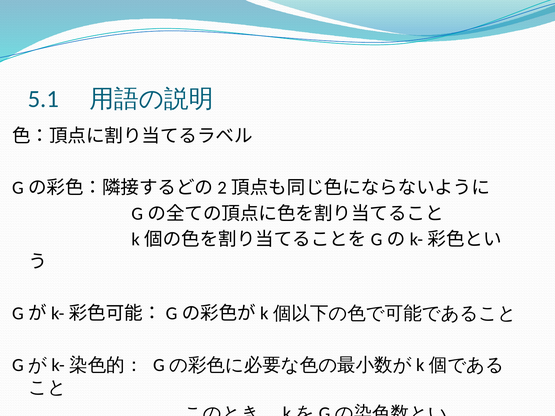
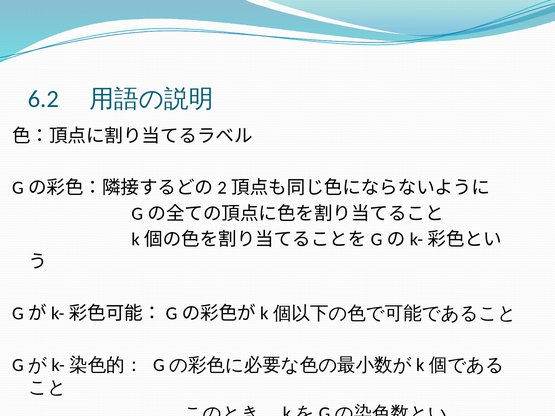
5.1: 5.1 -> 6.2 (43, 99)
